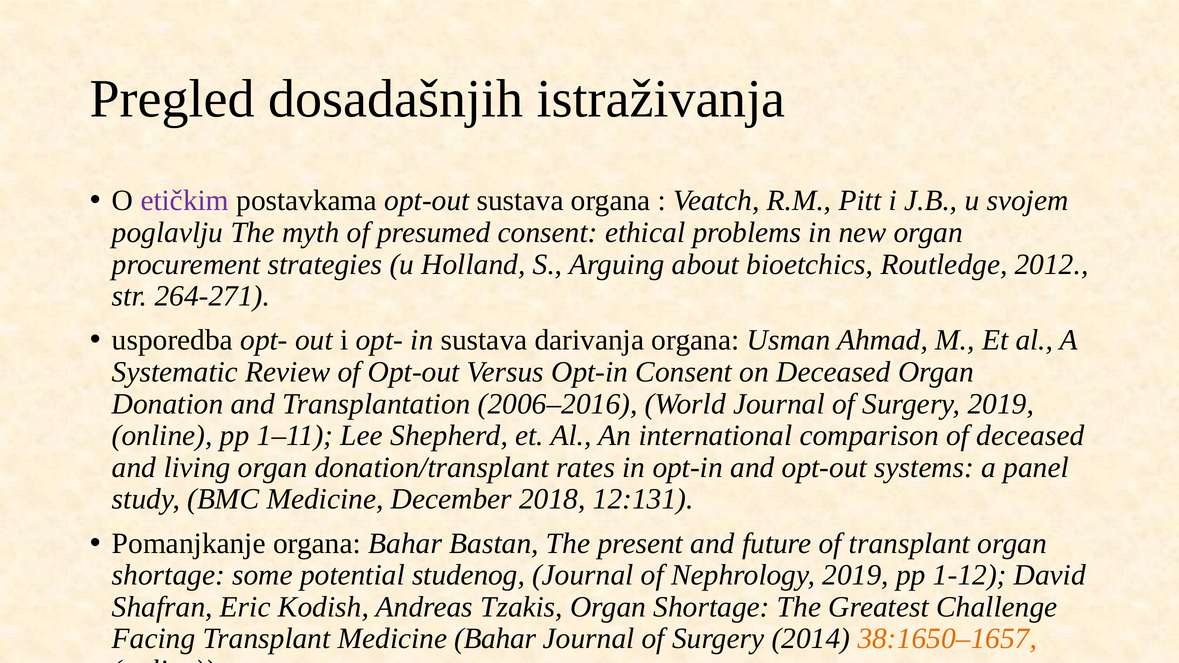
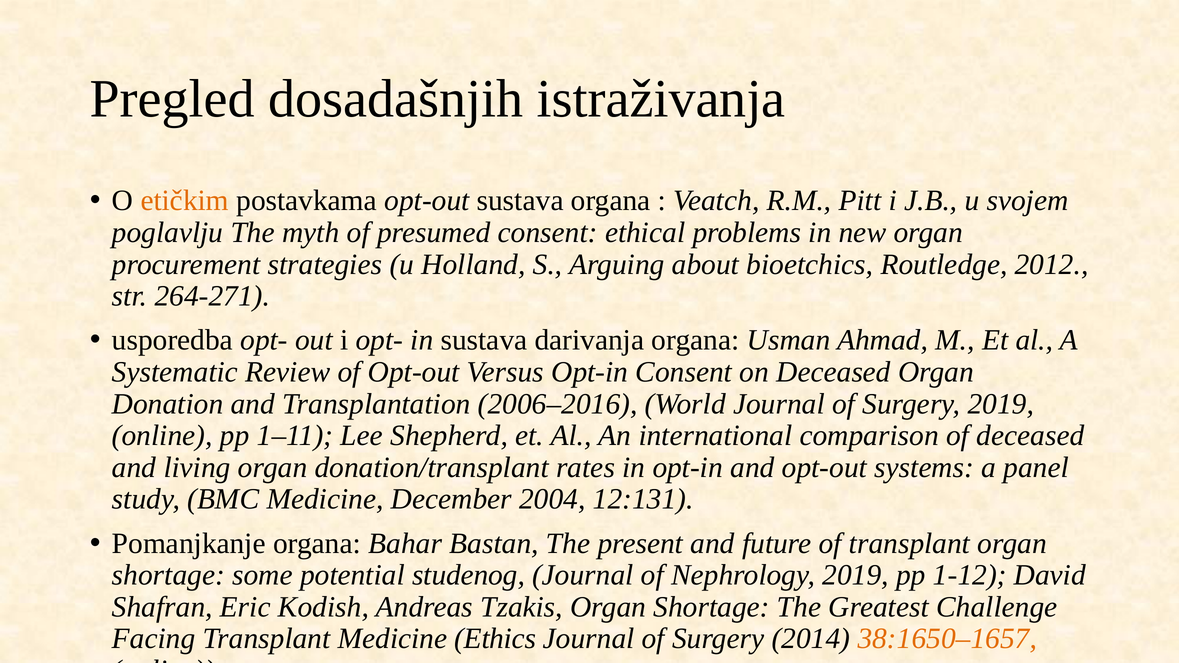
etičkim colour: purple -> orange (185, 201)
2018: 2018 -> 2004 (552, 499)
Medicine Bahar: Bahar -> Ethics (495, 639)
